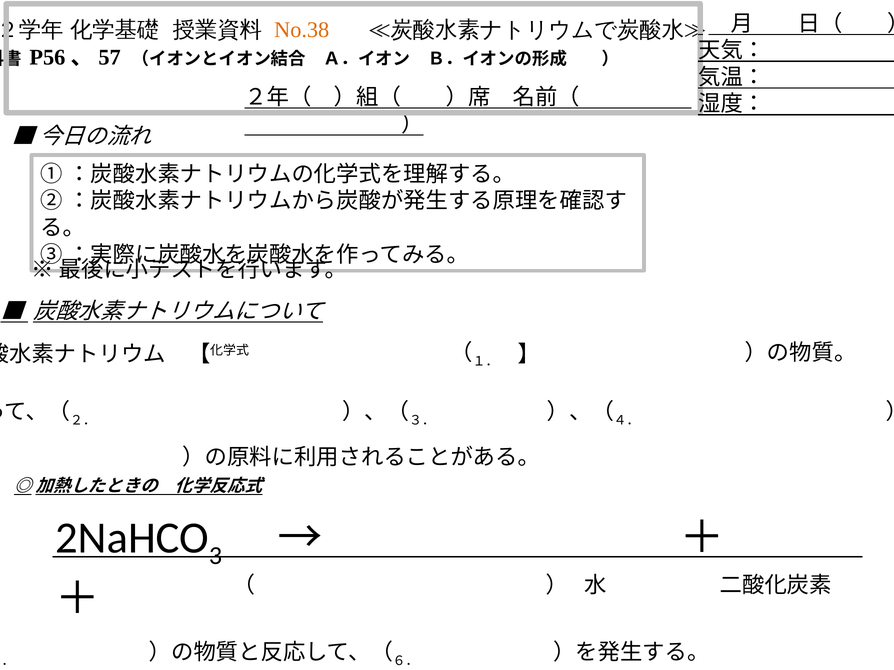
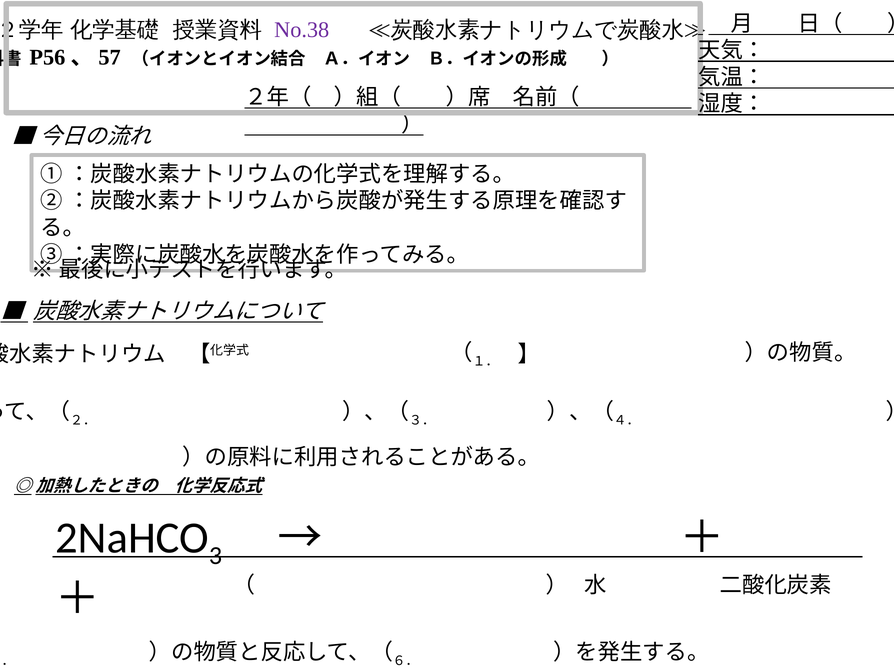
No.38 colour: orange -> purple (302, 30)
